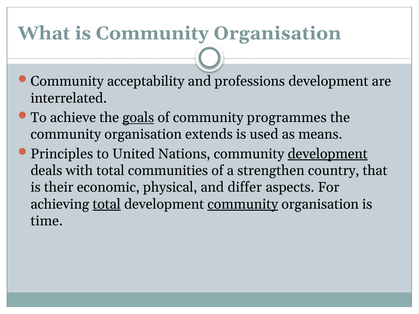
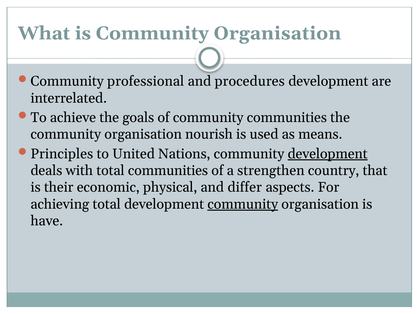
acceptability: acceptability -> professional (146, 81)
professions: professions -> procedures (250, 81)
goals underline: present -> none (138, 118)
community programmes: programmes -> communities (287, 118)
extends: extends -> nourish (209, 134)
total underline: present -> none (107, 204)
time: time -> have (47, 221)
